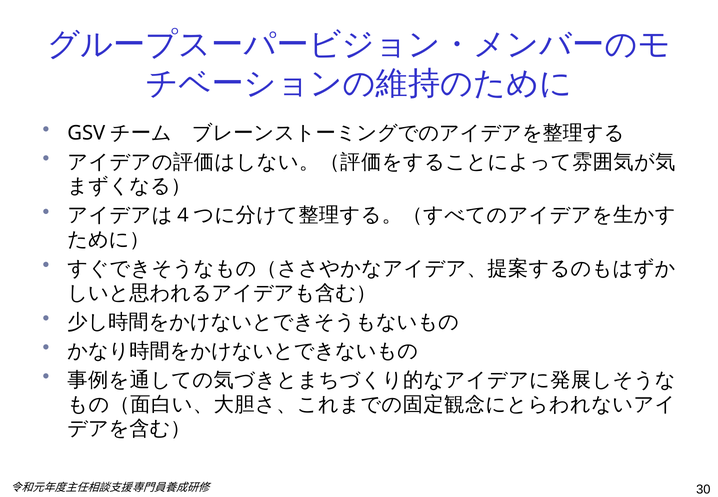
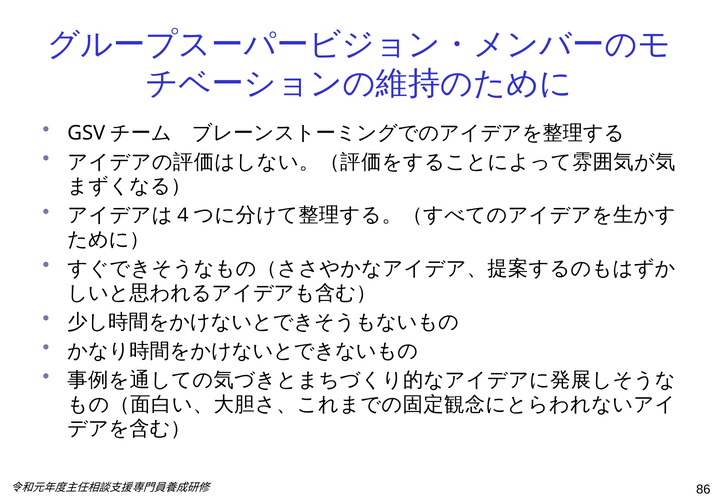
30: 30 -> 86 (703, 490)
